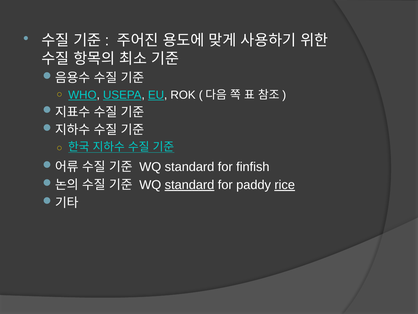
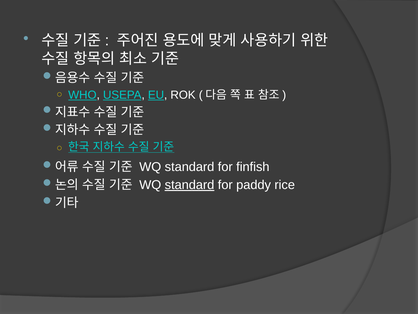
rice underline: present -> none (285, 185)
